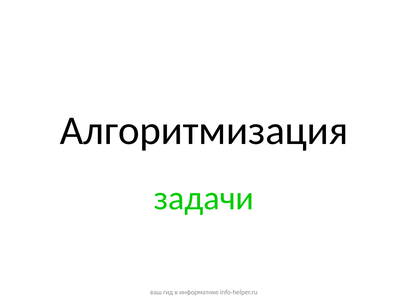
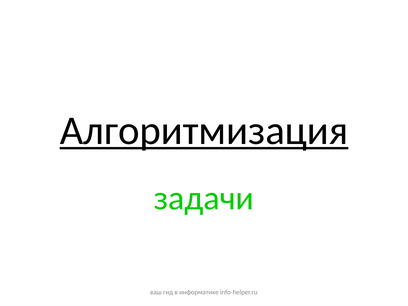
Алгоритмизация underline: none -> present (204, 131)
